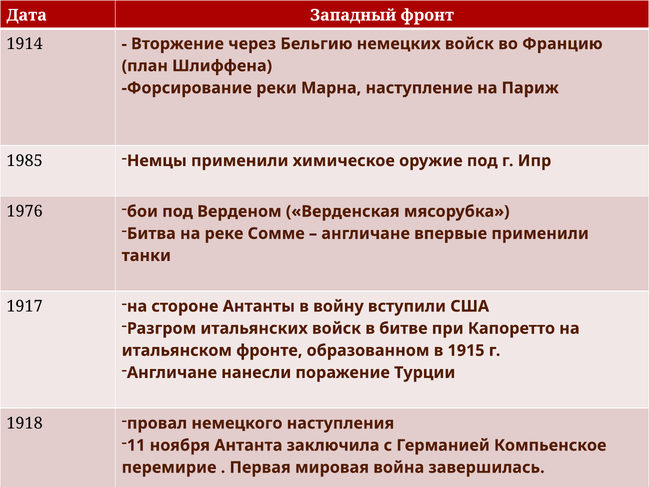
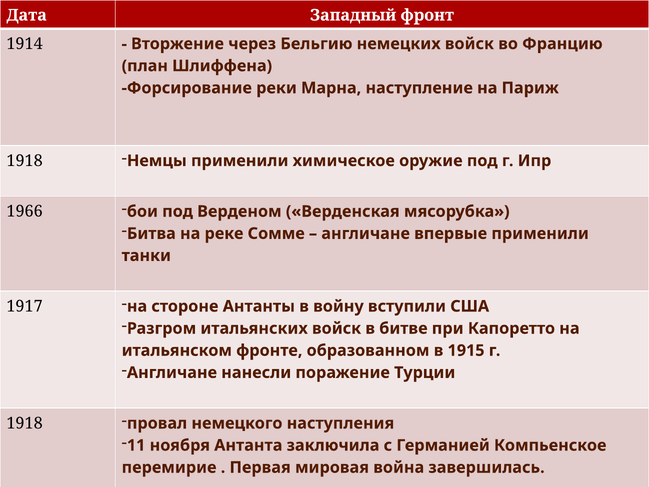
1985: 1985 -> 1918 (25, 161)
1976: 1976 -> 1966 (25, 211)
